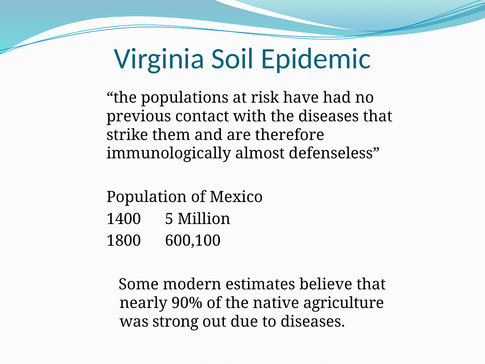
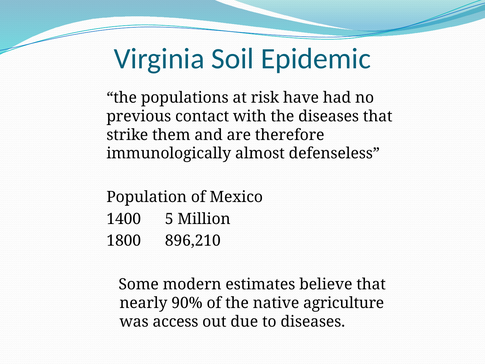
600,100: 600,100 -> 896,210 (193, 241)
strong: strong -> access (175, 321)
